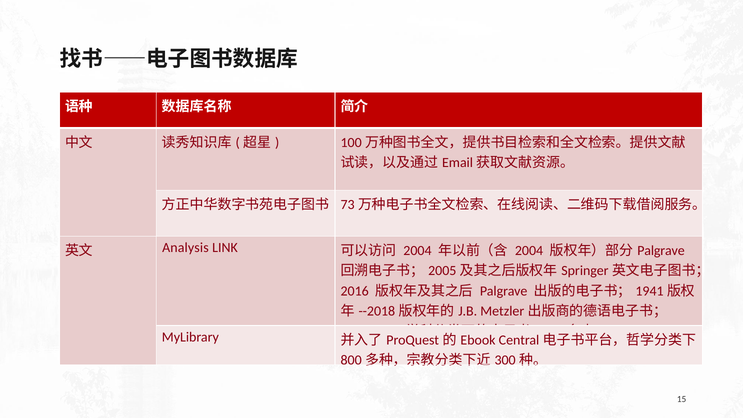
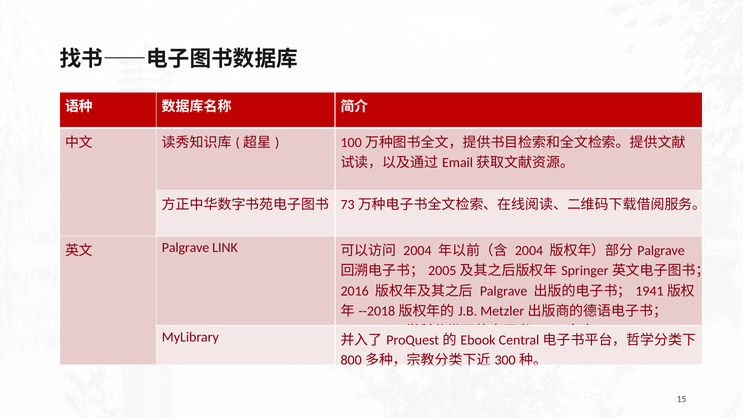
Analysis: Analysis -> Palgrave (186, 248)
